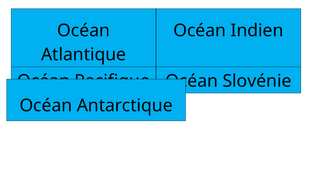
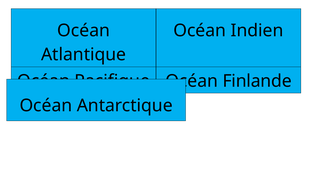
Slovénie: Slovénie -> Finlande (257, 81)
